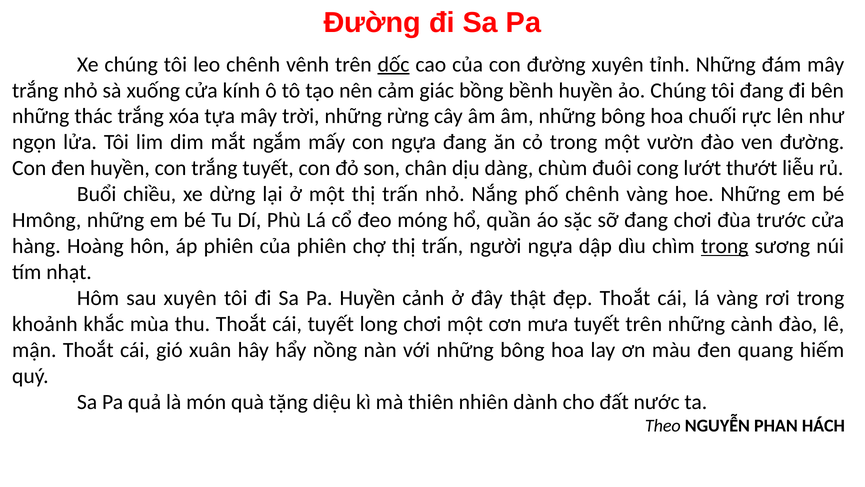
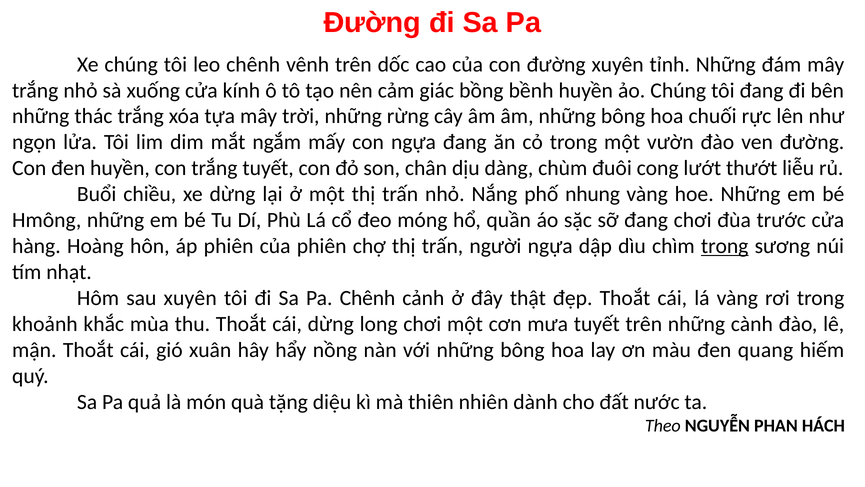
dốc underline: present -> none (394, 64)
phố chênh: chênh -> nhung (593, 194)
Pa Huyền: Huyền -> Chênh (368, 298)
cái tuyết: tuyết -> dừng (331, 324)
